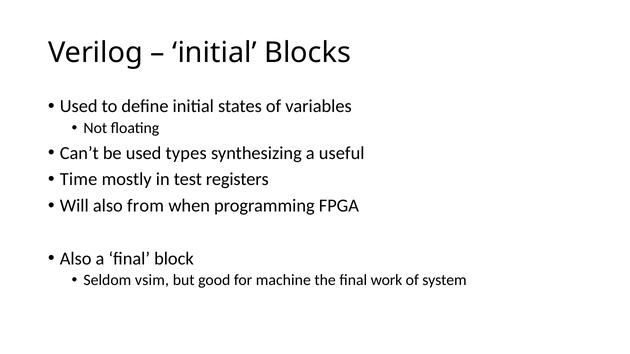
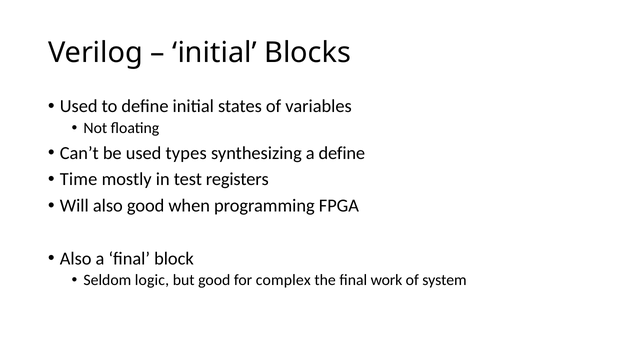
a useful: useful -> define (342, 153)
also from: from -> good (146, 206)
vsim: vsim -> logic (152, 281)
machine: machine -> complex (283, 281)
